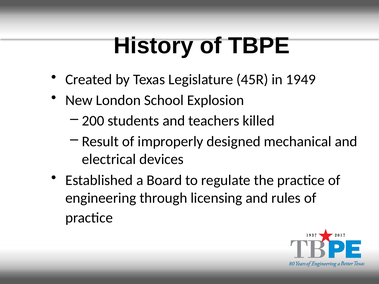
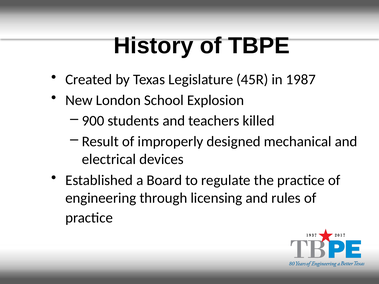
1949: 1949 -> 1987 (301, 80)
200: 200 -> 900 (93, 121)
